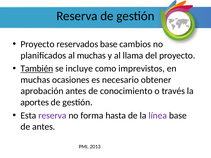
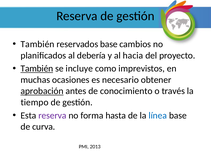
Proyecto: Proyecto -> También (37, 44)
al muchas: muchas -> debería (91, 56)
llama: llama -> hacia (133, 56)
aprobación underline: none -> present (42, 91)
aportes: aportes -> tiempo (35, 102)
línea colour: purple -> blue (158, 116)
de antes: antes -> curva (44, 127)
